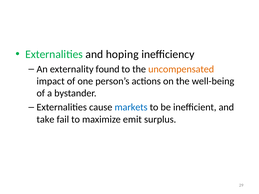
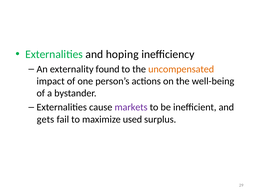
markets colour: blue -> purple (131, 107)
take: take -> gets (45, 119)
emit: emit -> used (132, 119)
